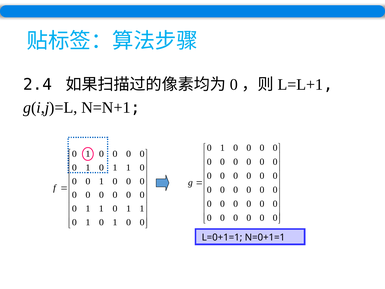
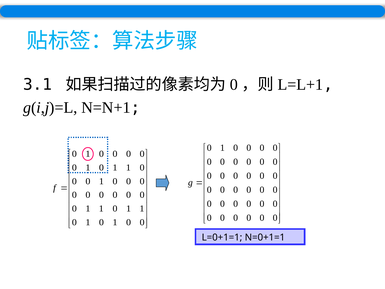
2.4: 2.4 -> 3.1 (38, 84)
